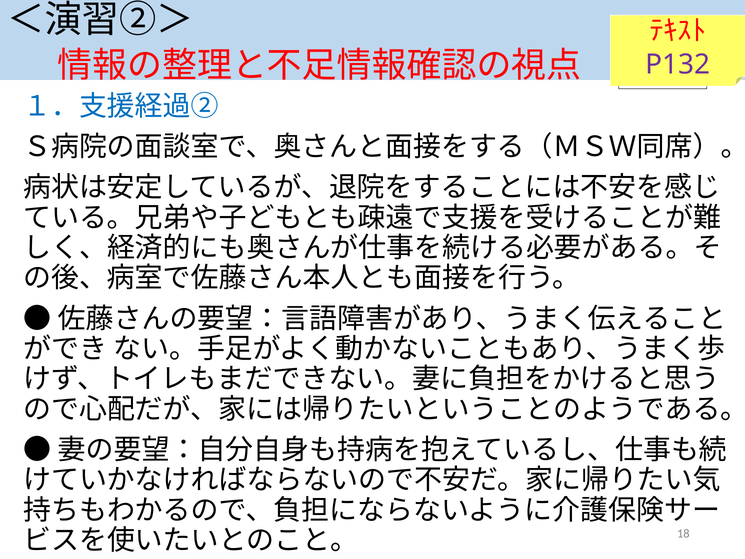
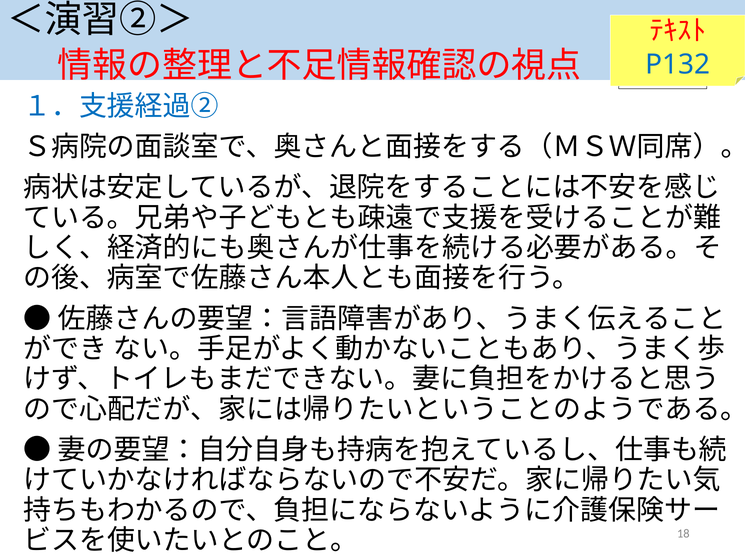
P132 colour: purple -> blue (678, 64)
